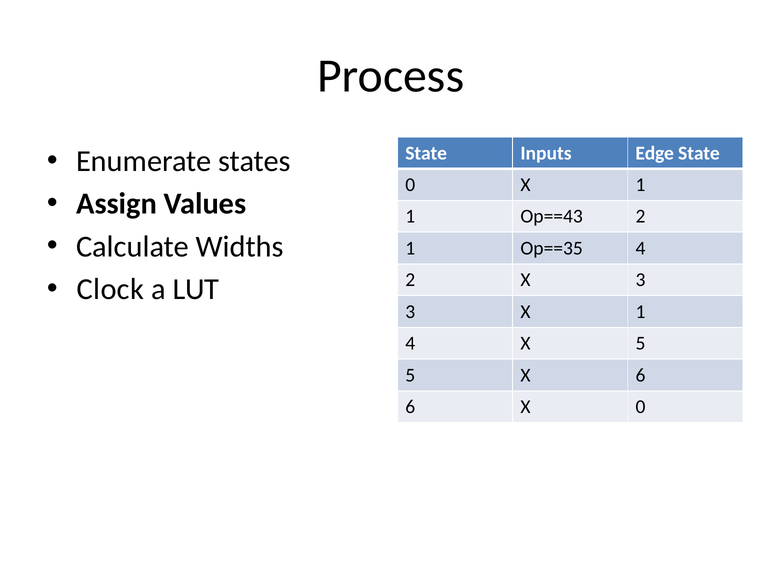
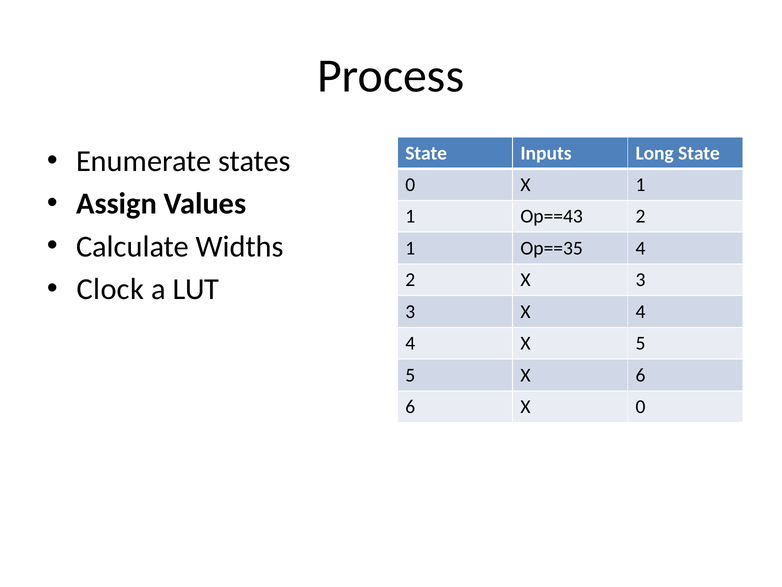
Edge: Edge -> Long (655, 153)
3 X 1: 1 -> 4 (641, 311)
